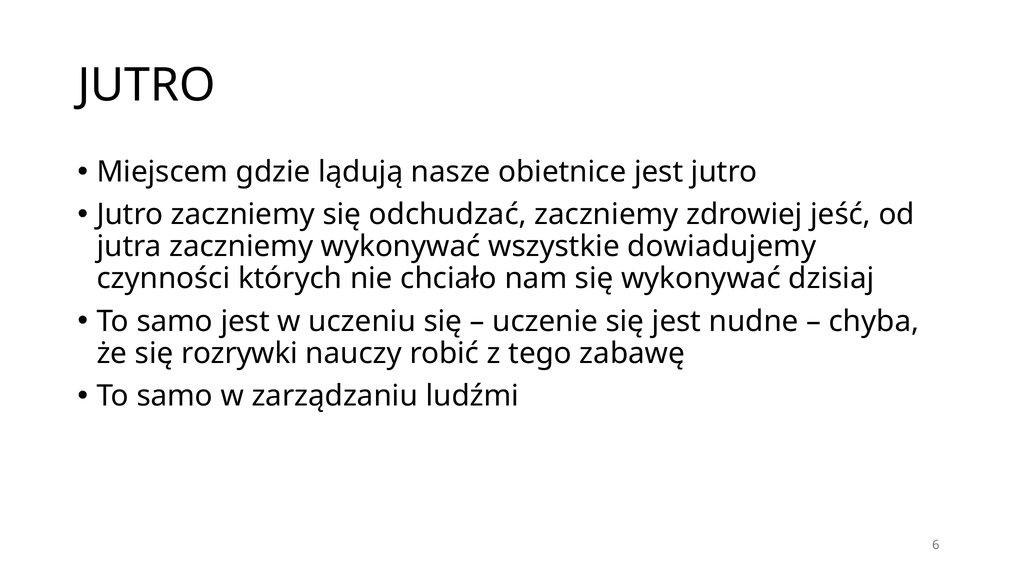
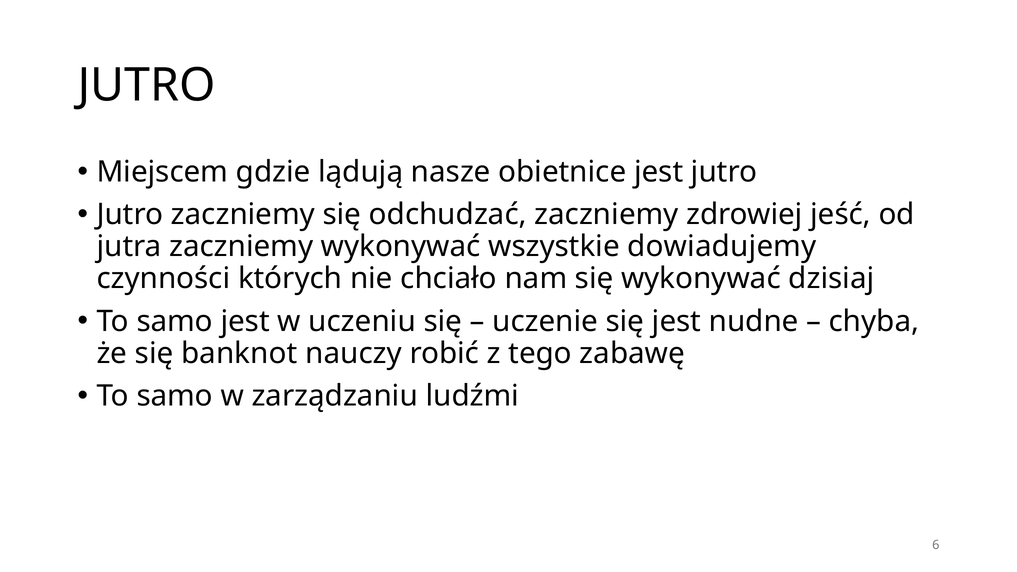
rozrywki: rozrywki -> banknot (239, 353)
